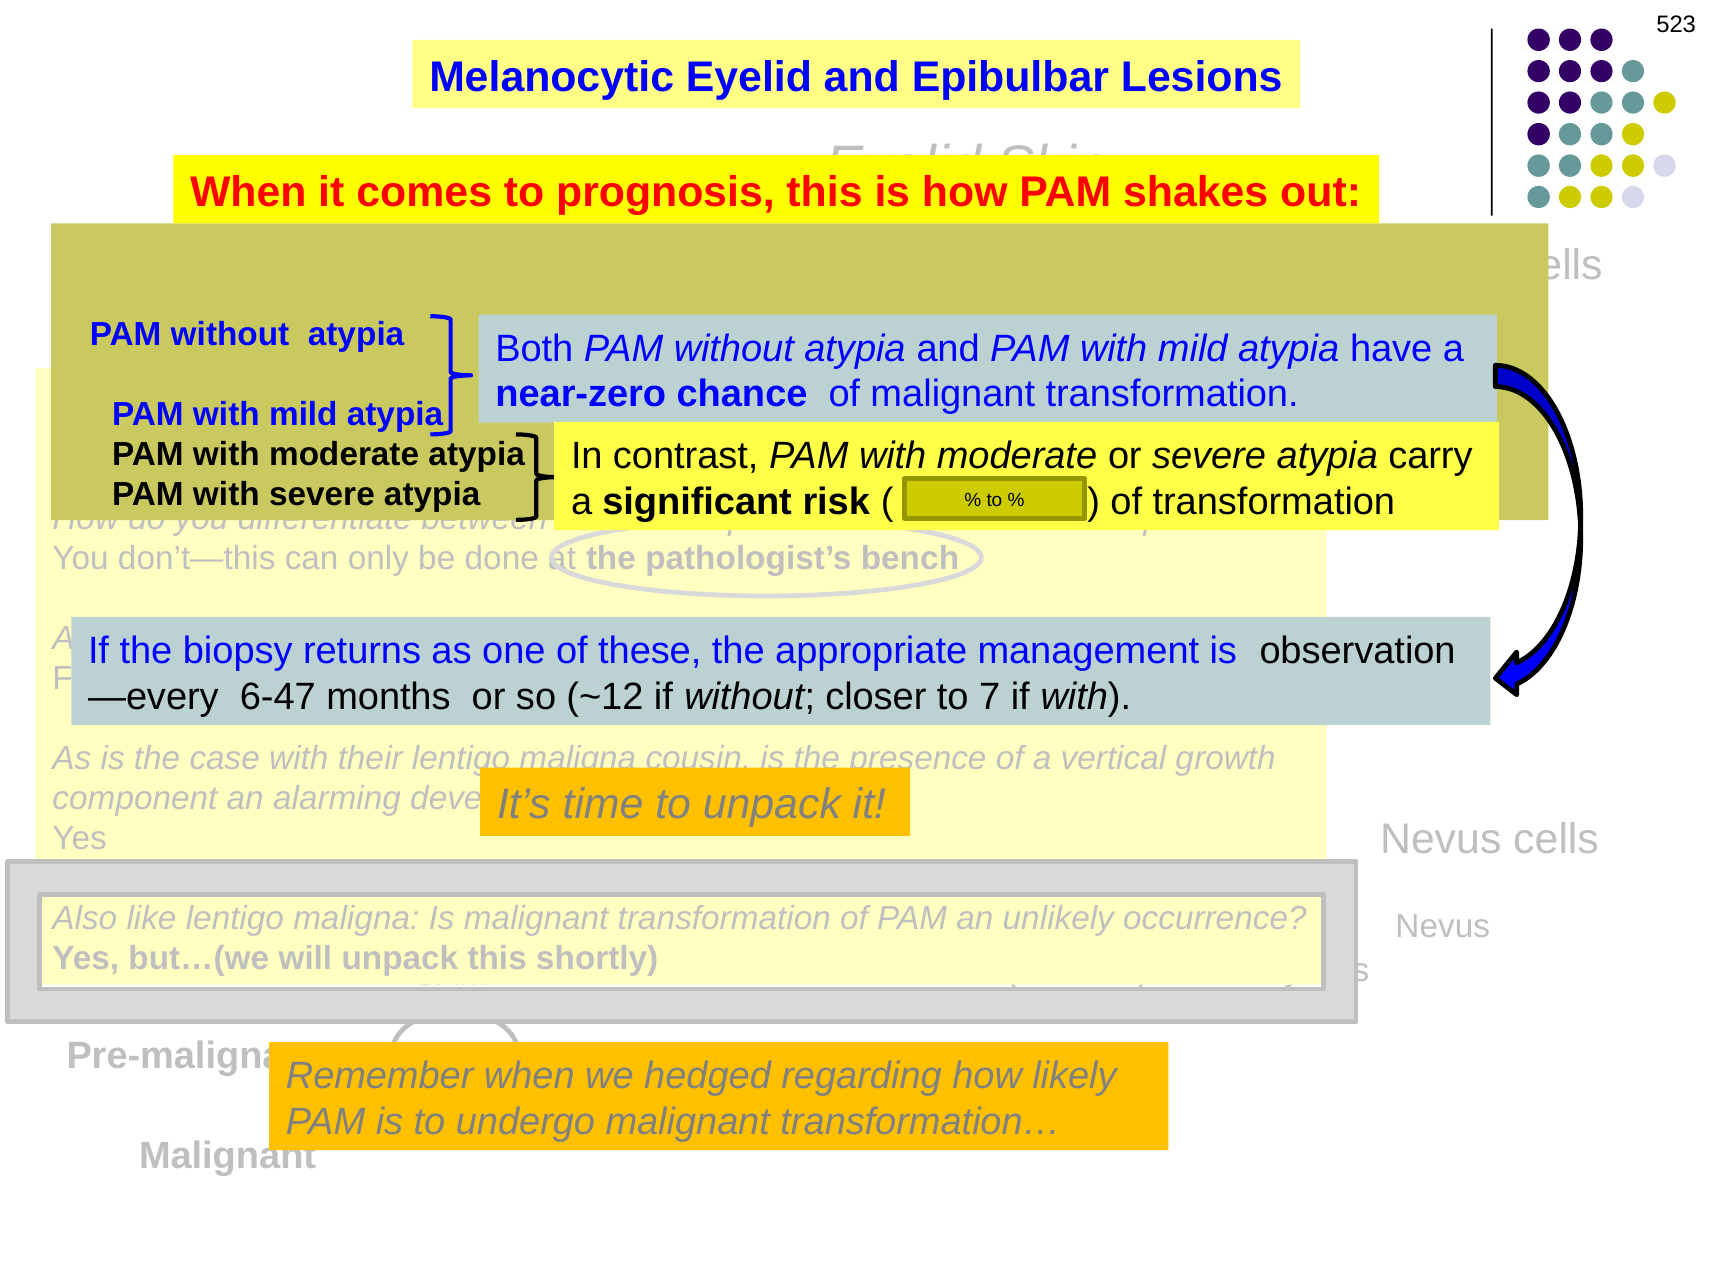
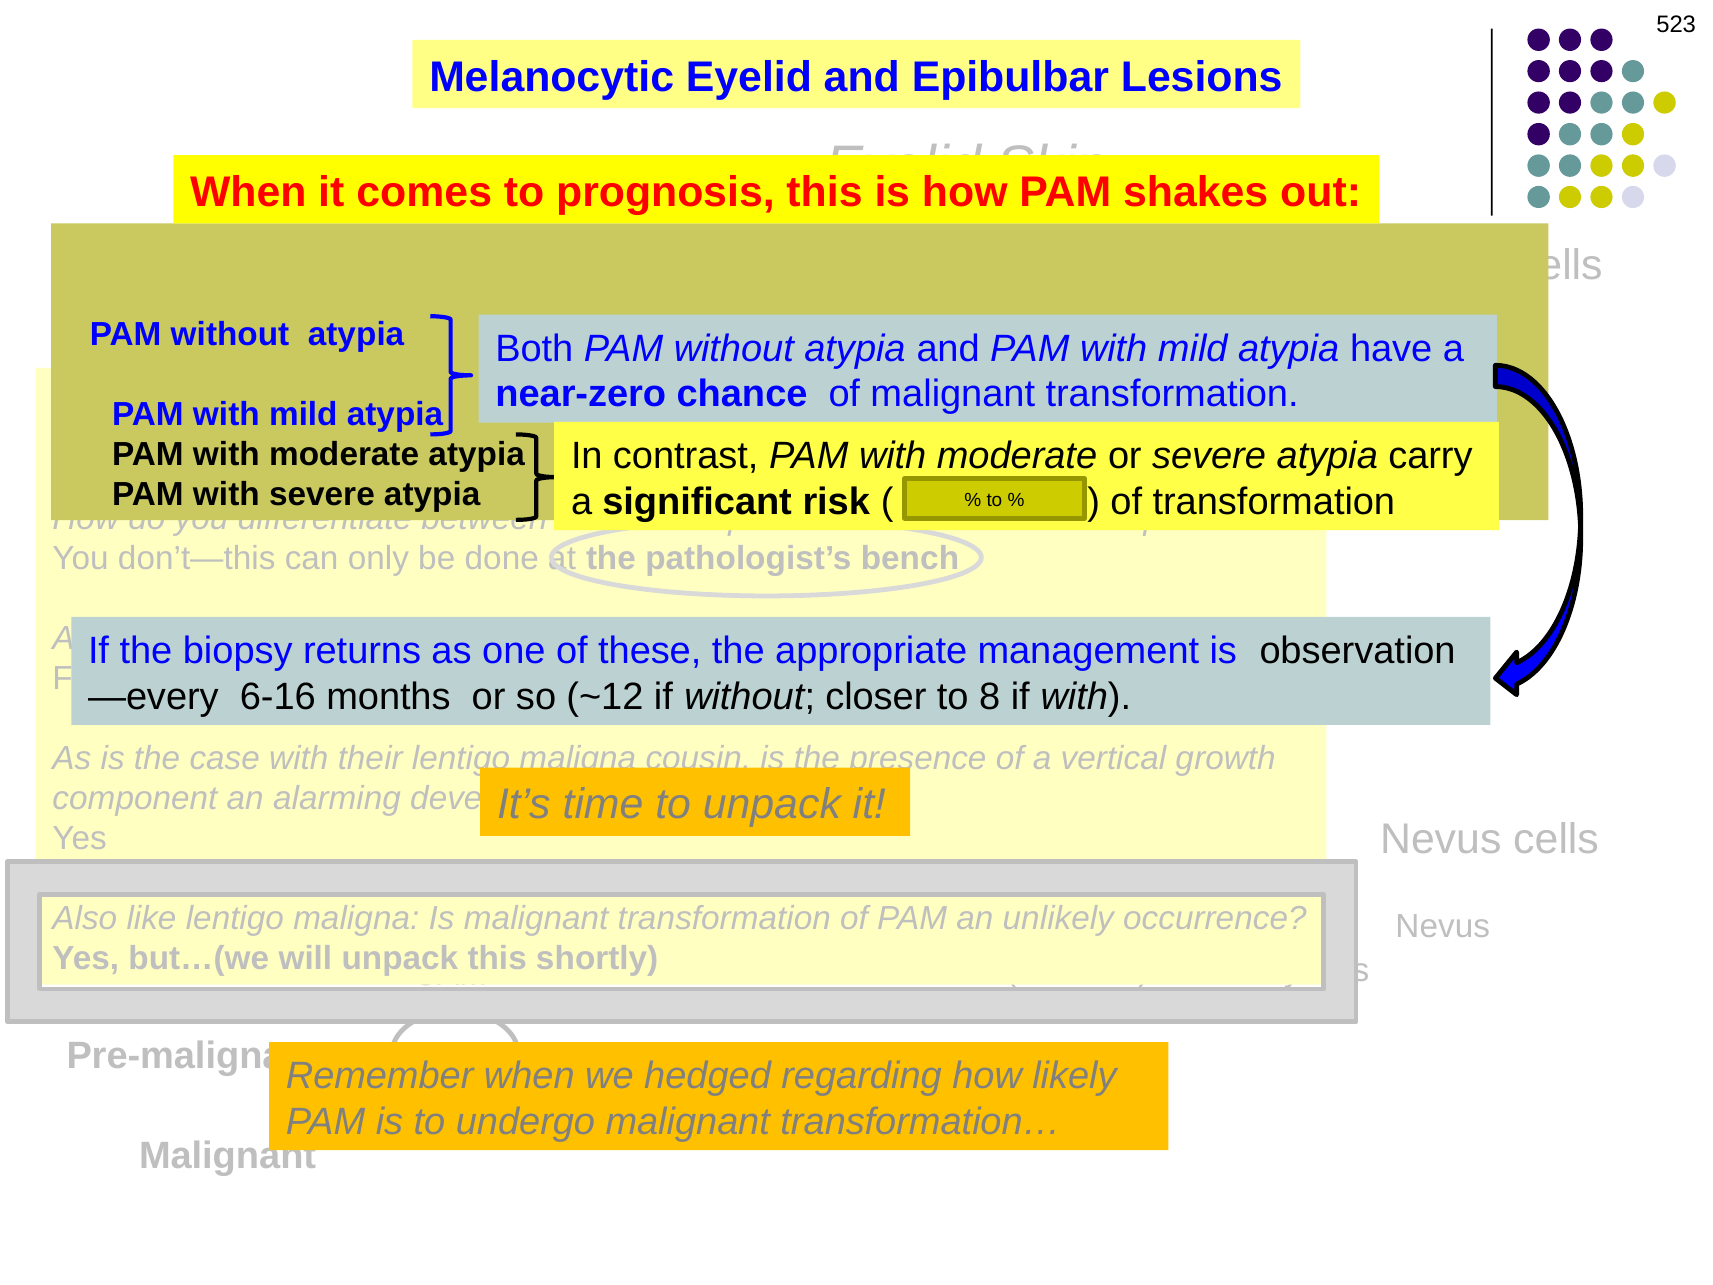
6-47: 6-47 -> 6-16 (278, 696)
7: 7 -> 8 (990, 696)
